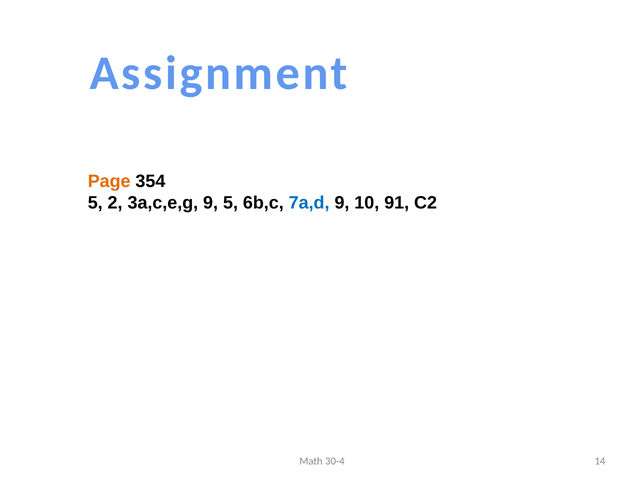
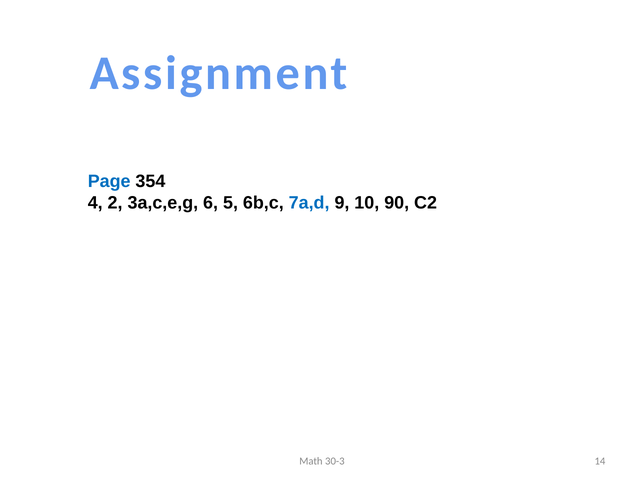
Page colour: orange -> blue (109, 182)
5: 5 -> 4 (95, 203)
3a,c,e,g 9: 9 -> 6 (211, 203)
91: 91 -> 90 (397, 203)
30-4: 30-4 -> 30-3 (335, 461)
